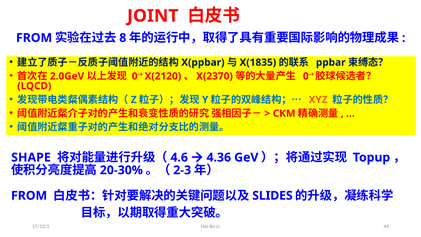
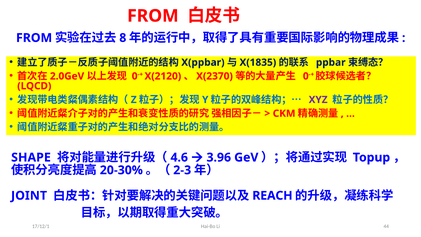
JOINT: JOINT -> FROM (153, 16)
XYZ colour: orange -> purple (318, 100)
4.36: 4.36 -> 3.96 (219, 157)
FROM: FROM -> JOINT (29, 195)
SLIDES: SLIDES -> REACH (272, 195)
